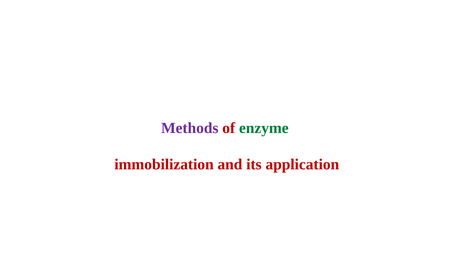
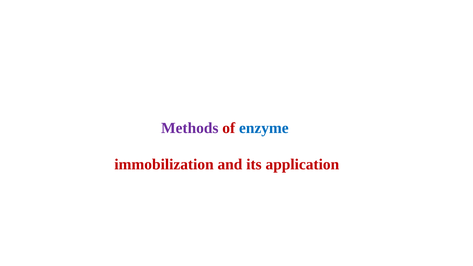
enzyme colour: green -> blue (264, 128)
